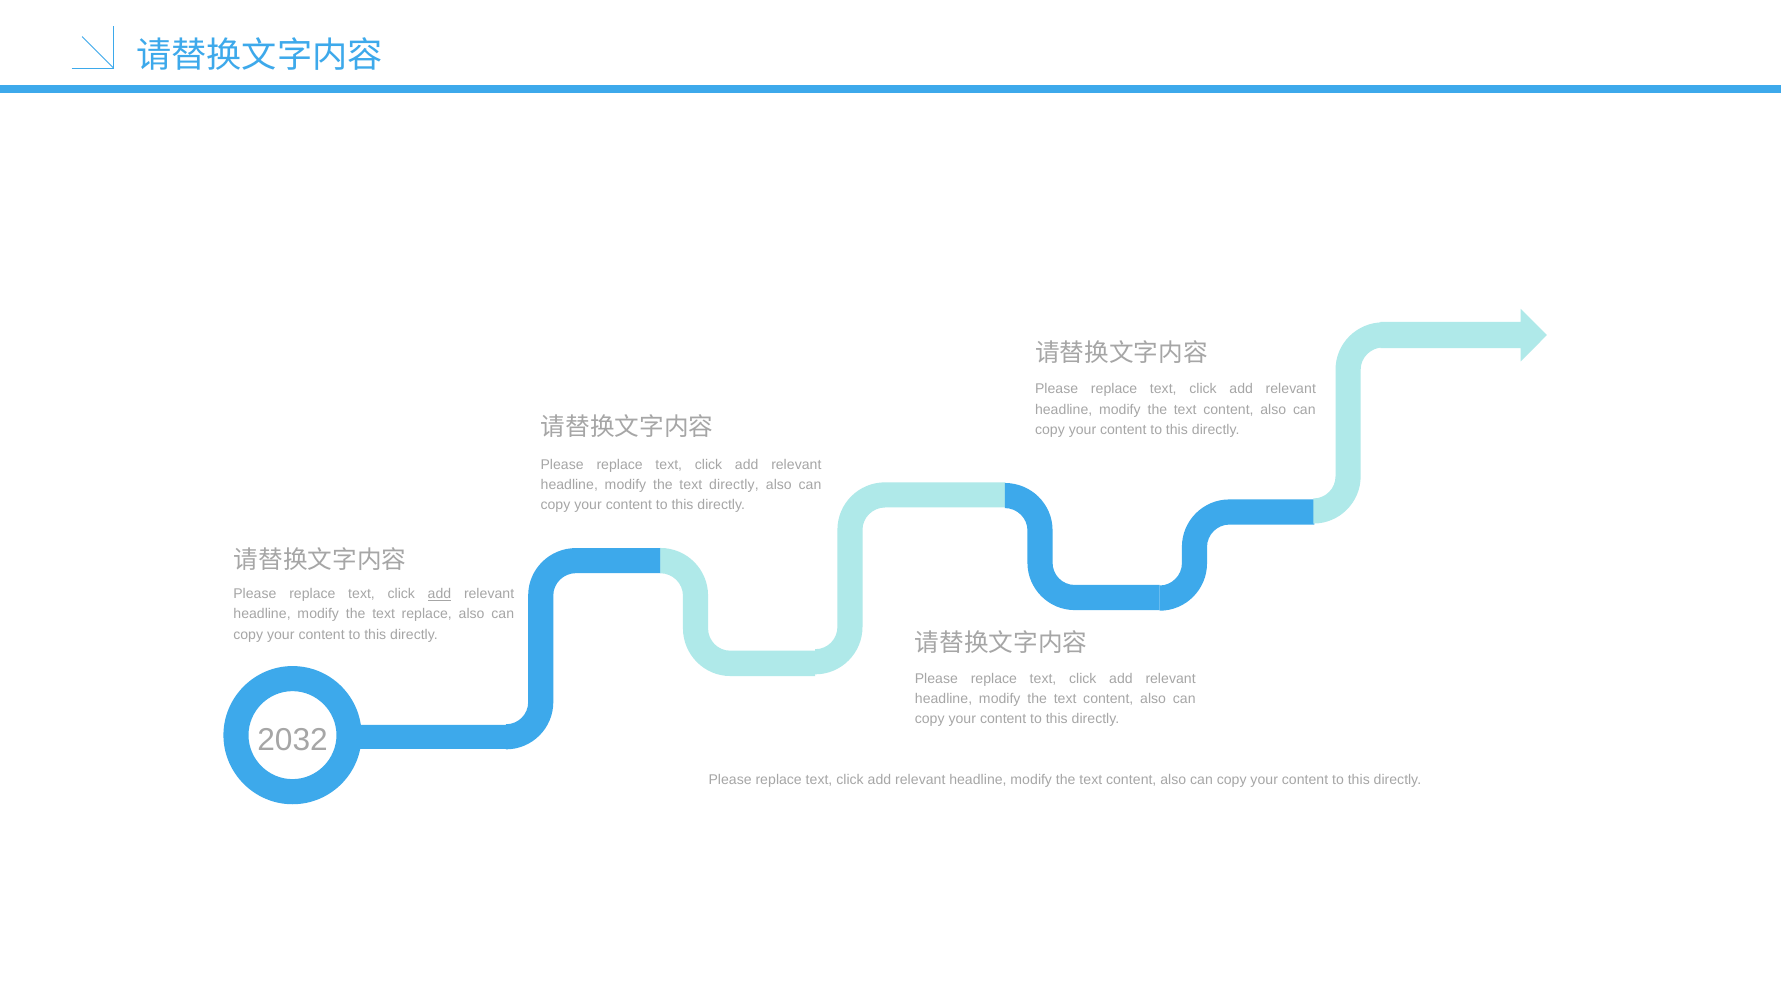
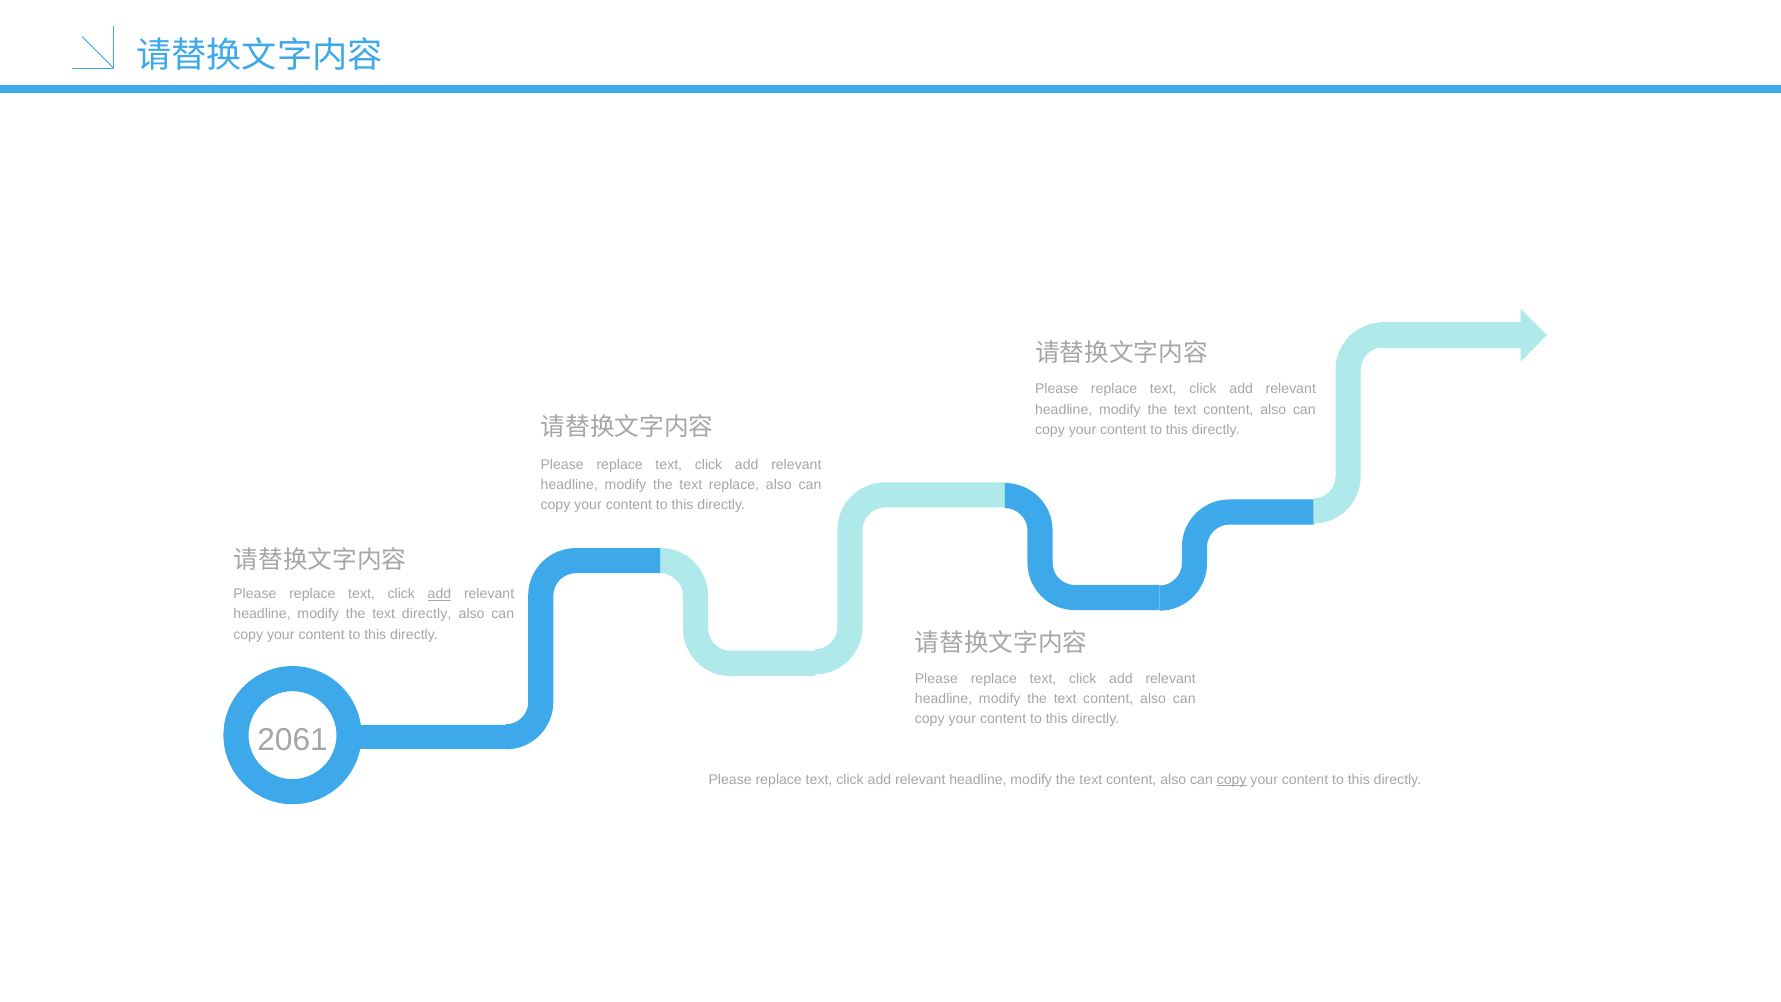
text directly: directly -> replace (734, 485)
text replace: replace -> directly (427, 614)
2032: 2032 -> 2061 (293, 740)
copy underline: none -> present (1232, 780)
